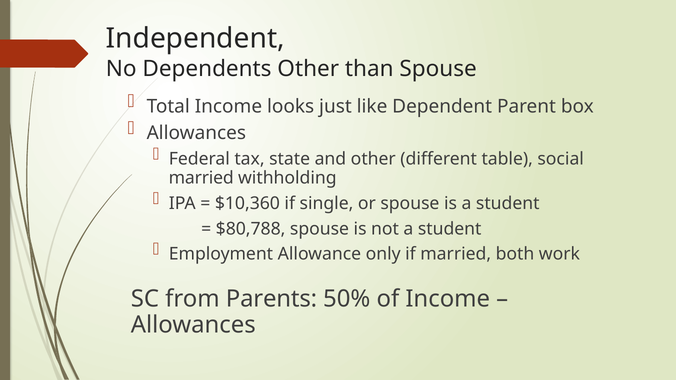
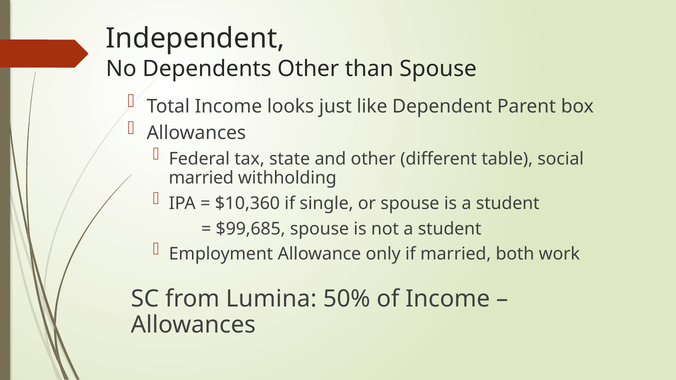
$80,788: $80,788 -> $99,685 (251, 229)
Parents: Parents -> Lumina (271, 299)
